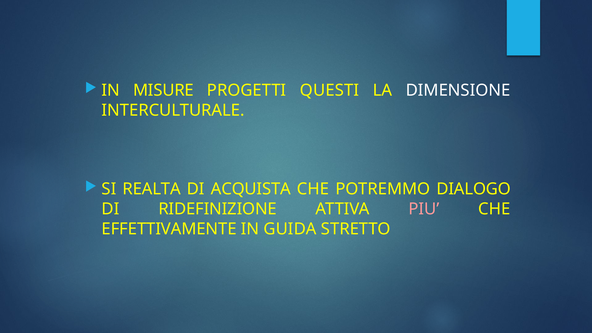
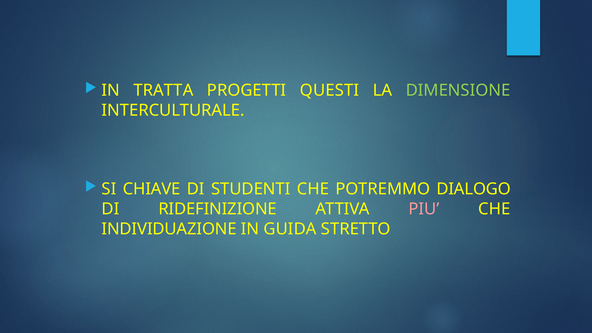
MISURE: MISURE -> TRATTA (163, 90)
DIMENSIONE colour: white -> light green (458, 90)
REALTA: REALTA -> CHIAVE (152, 189)
ACQUISTA: ACQUISTA -> STUDENTI (251, 189)
EFFETTIVAMENTE: EFFETTIVAMENTE -> INDIVIDUAZIONE (169, 229)
